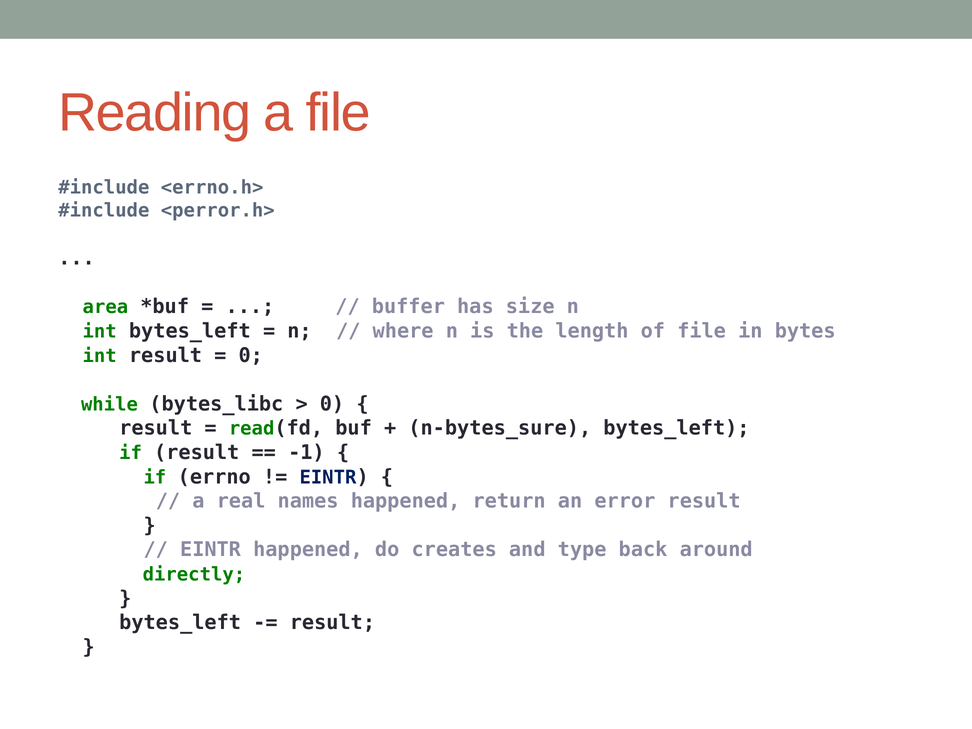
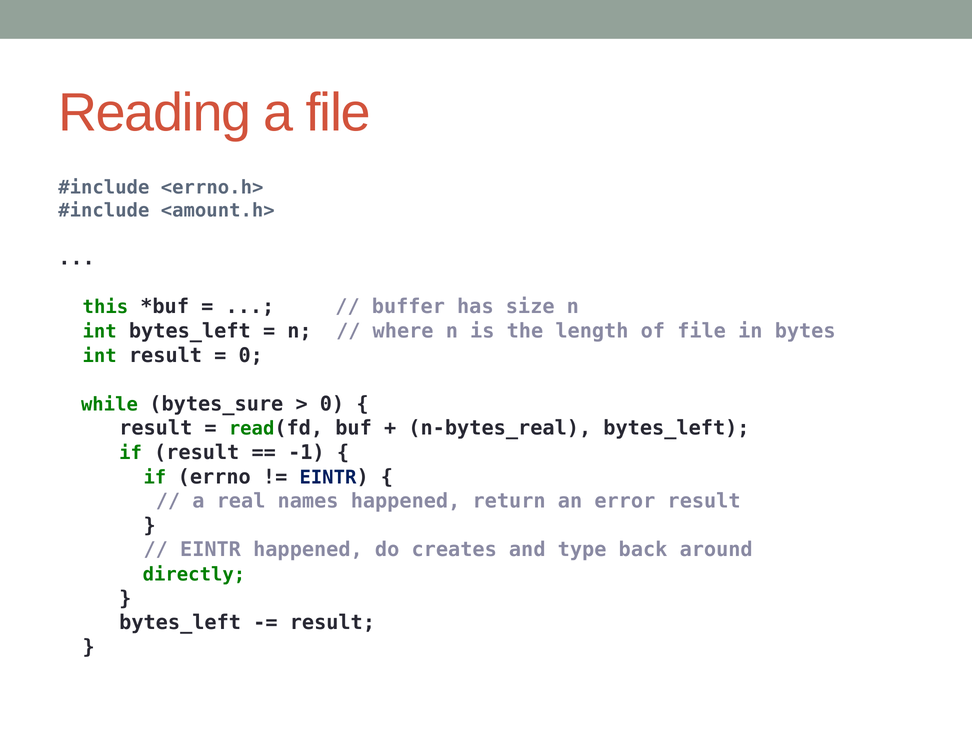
<perror.h>: <perror.h> -> <amount.h> (218, 210)
area: area -> this (105, 307)
bytes_libc: bytes_libc -> bytes_sure (216, 404)
n-bytes_sure: n-bytes_sure -> n-bytes_real (500, 428)
